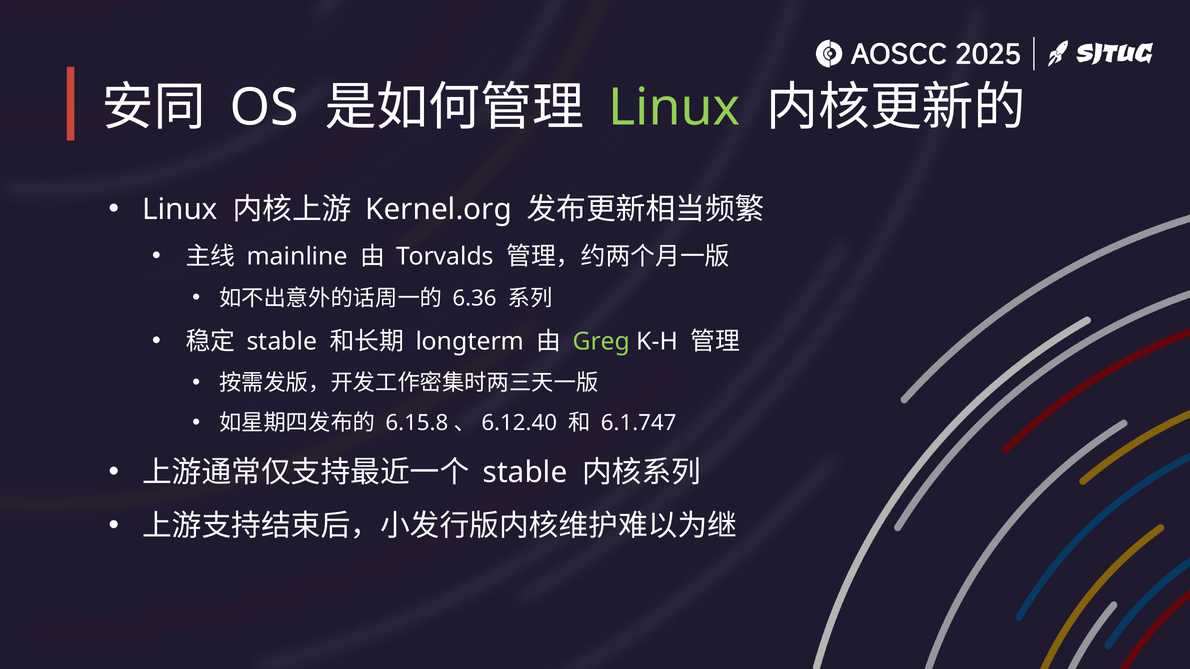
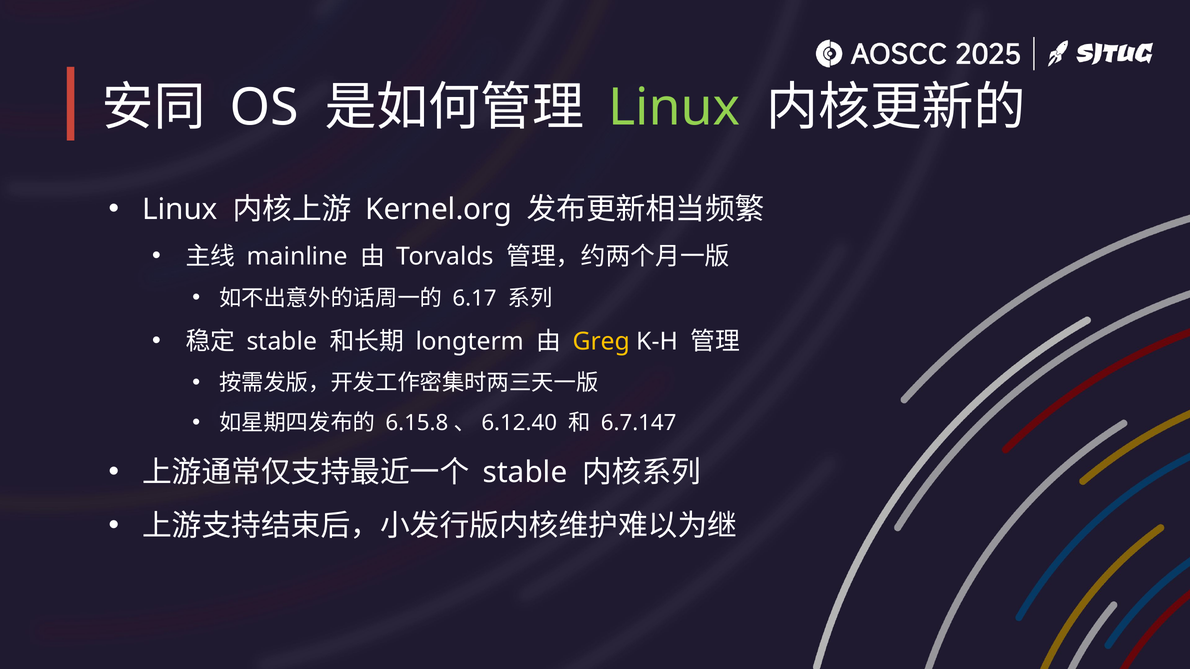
6.36: 6.36 -> 6.17 (475, 298)
Greg colour: light green -> yellow (601, 342)
6.1.747: 6.1.747 -> 6.7.147 (639, 423)
